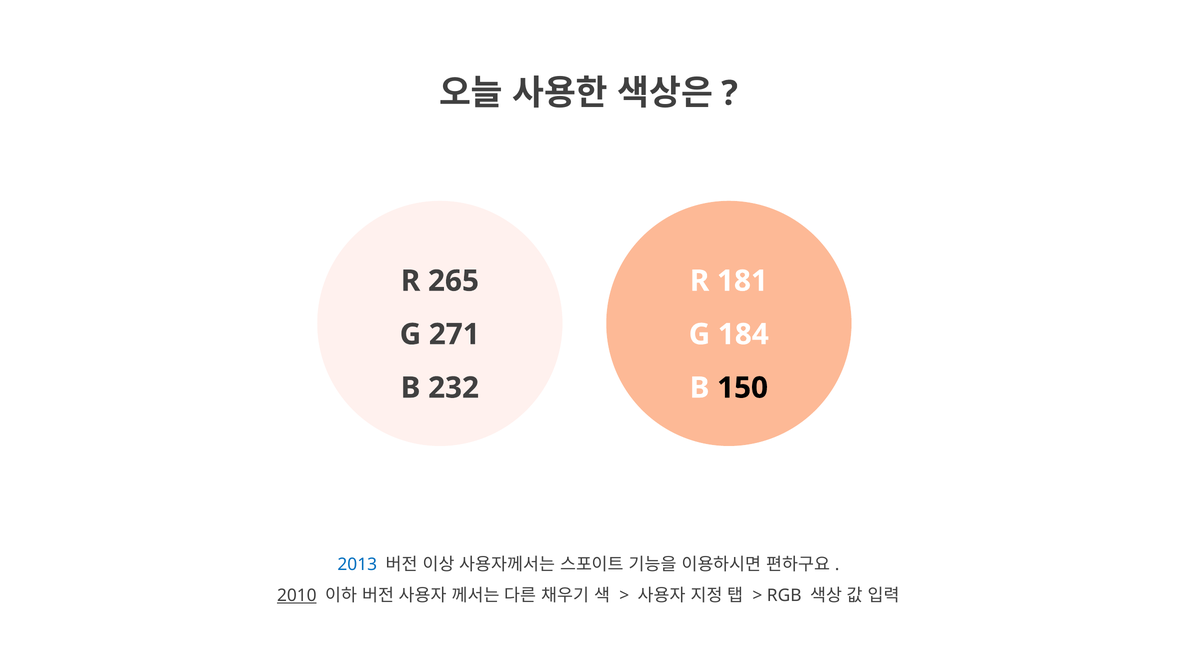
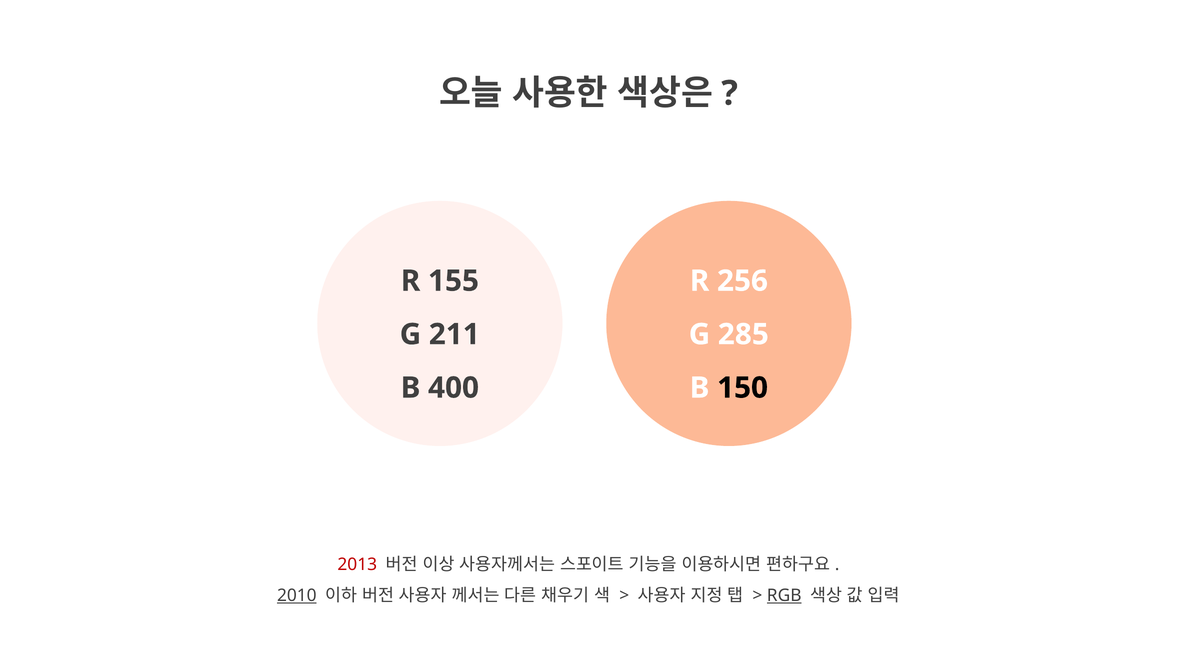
265: 265 -> 155 (453, 281)
181: 181 -> 256 (742, 281)
271: 271 -> 211 (454, 335)
184: 184 -> 285 (743, 335)
232: 232 -> 400 (454, 388)
2013 colour: blue -> red (357, 565)
RGB underline: none -> present (784, 596)
